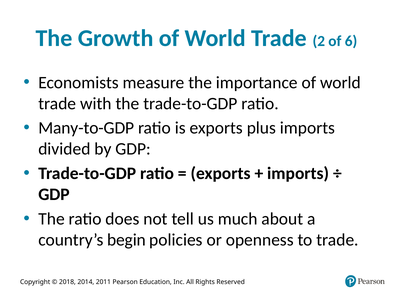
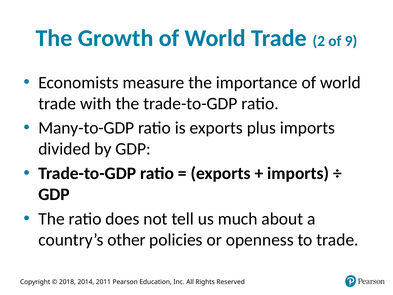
6: 6 -> 9 (351, 41)
begin: begin -> other (126, 240)
